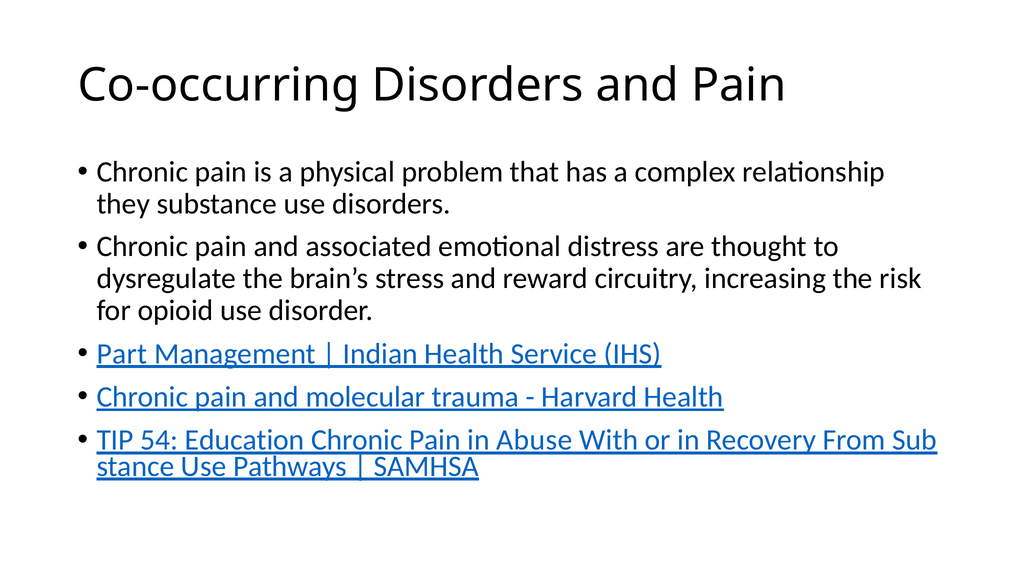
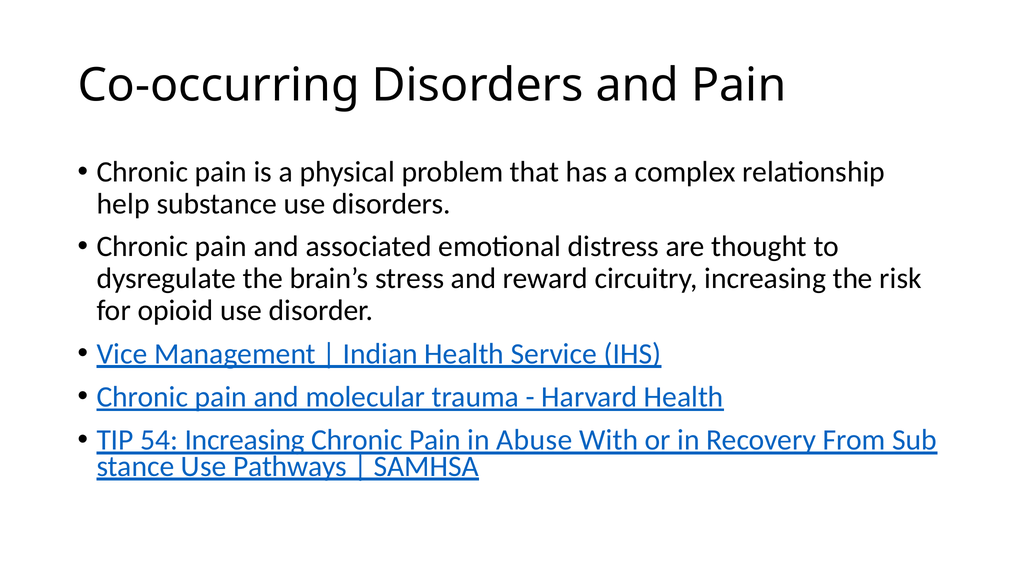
they: they -> help (123, 204)
Part: Part -> Vice (122, 354)
54 Education: Education -> Increasing (245, 440)
